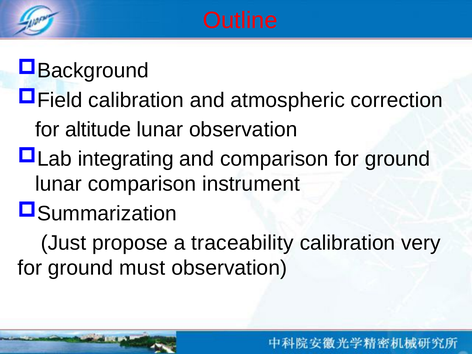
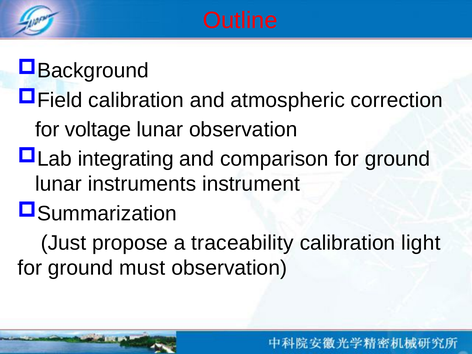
altitude: altitude -> voltage (98, 129)
lunar comparison: comparison -> instruments (142, 184)
very: very -> light (421, 243)
